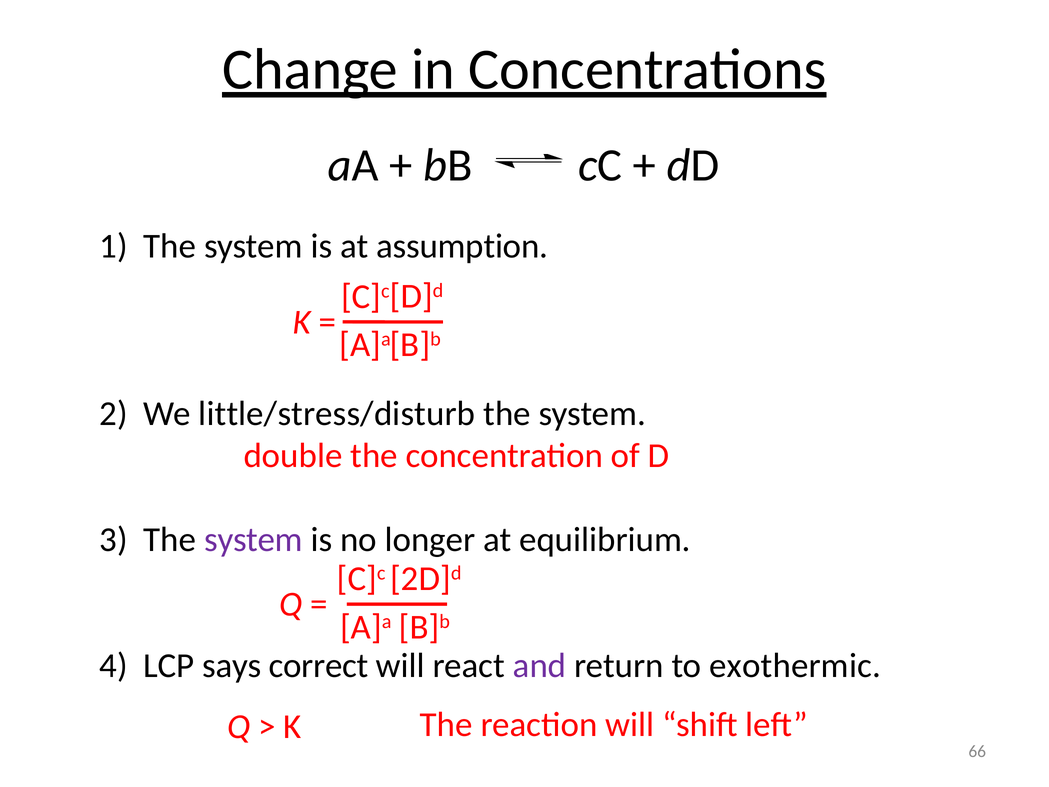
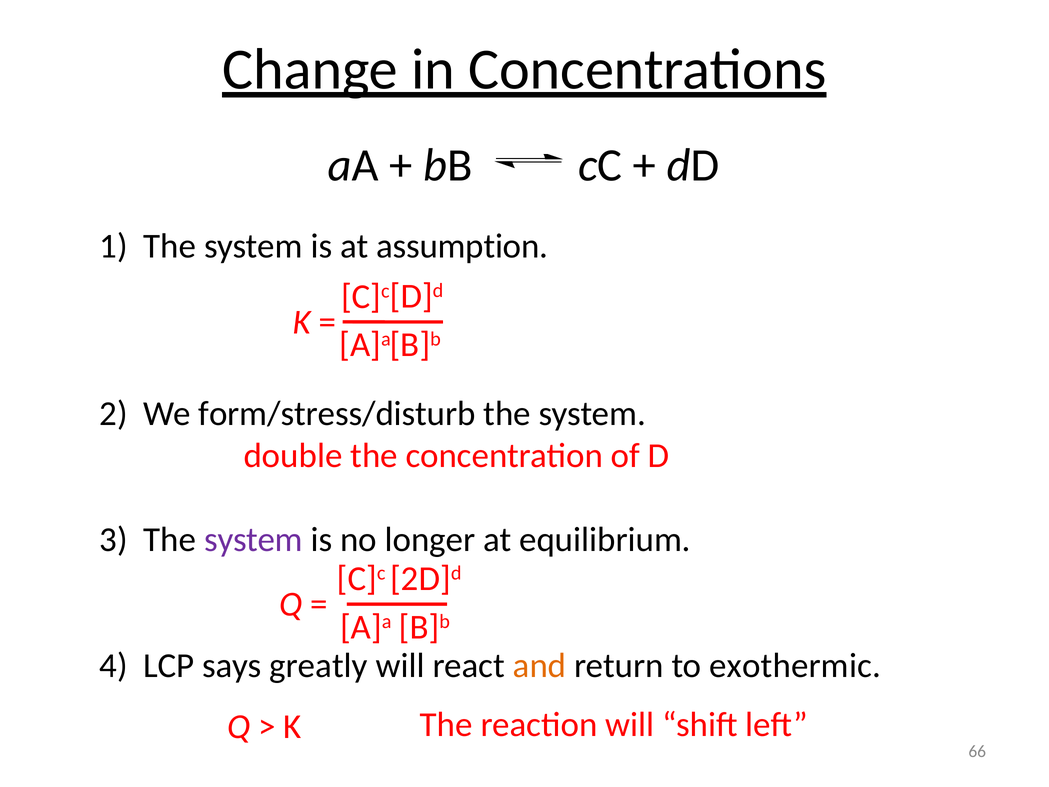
little/stress/disturb: little/stress/disturb -> form/stress/disturb (337, 414)
correct: correct -> greatly (318, 666)
and colour: purple -> orange (539, 666)
